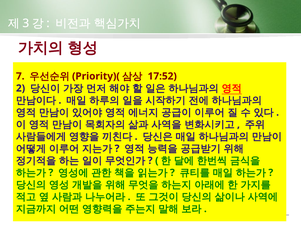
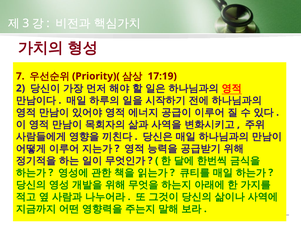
17:52: 17:52 -> 17:19 (162, 76)
